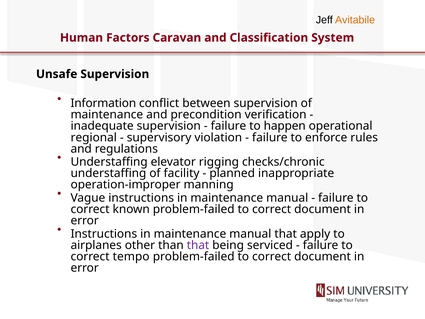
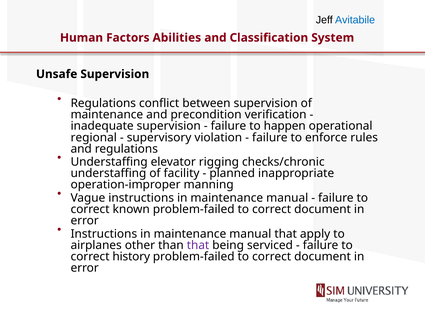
Avitabile colour: orange -> blue (355, 20)
Caravan: Caravan -> Abilities (177, 38)
Information: Information -> Regulations (103, 103)
tempo: tempo -> history (131, 256)
